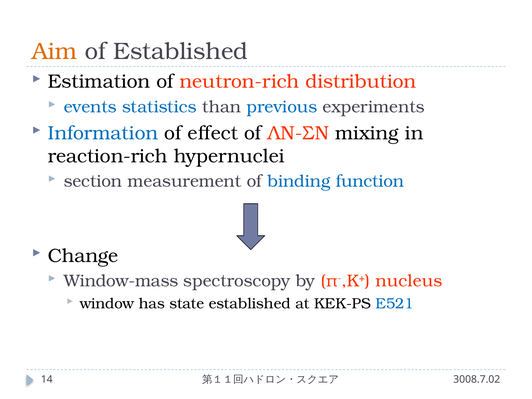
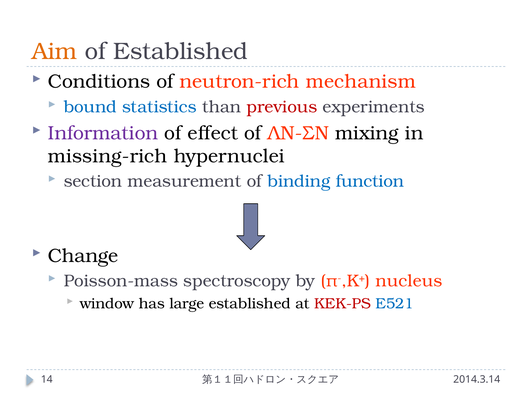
Estimation: Estimation -> Conditions (99, 82)
distribution: distribution -> mechanism (361, 82)
events: events -> bound (90, 107)
previous colour: blue -> red (282, 107)
Information colour: blue -> purple (103, 133)
reaction-rich: reaction-rich -> missing-rich (108, 156)
Window-mass: Window-mass -> Poisson-mass (121, 281)
state: state -> large (187, 304)
KEK-PS colour: black -> red (343, 304)
3008.7.02: 3008.7.02 -> 2014.3.14 (477, 379)
